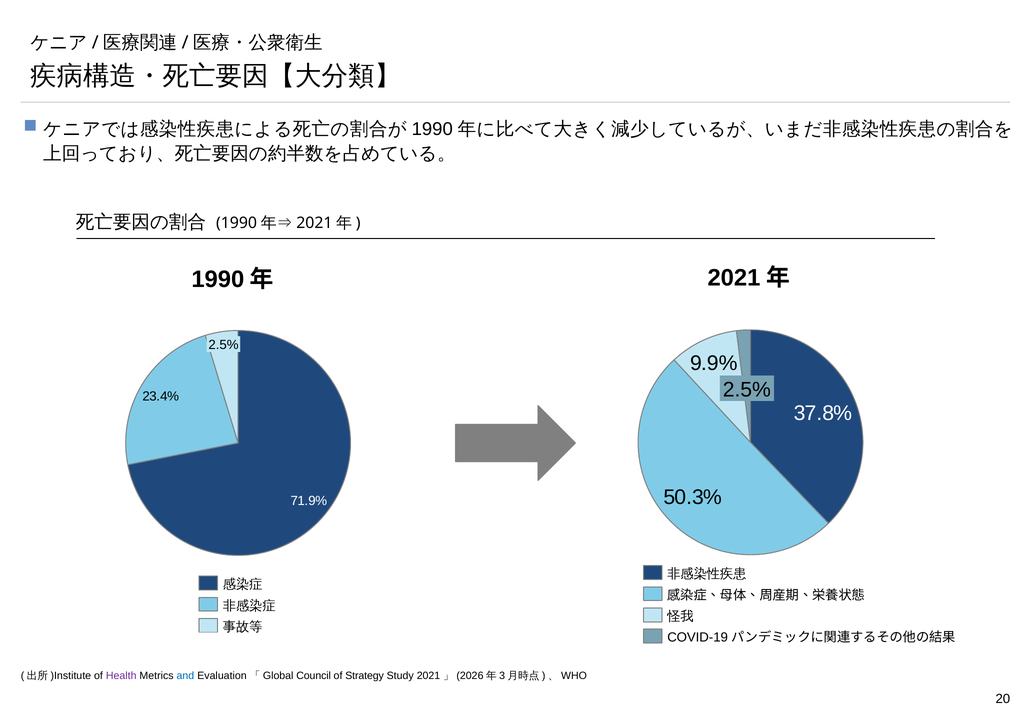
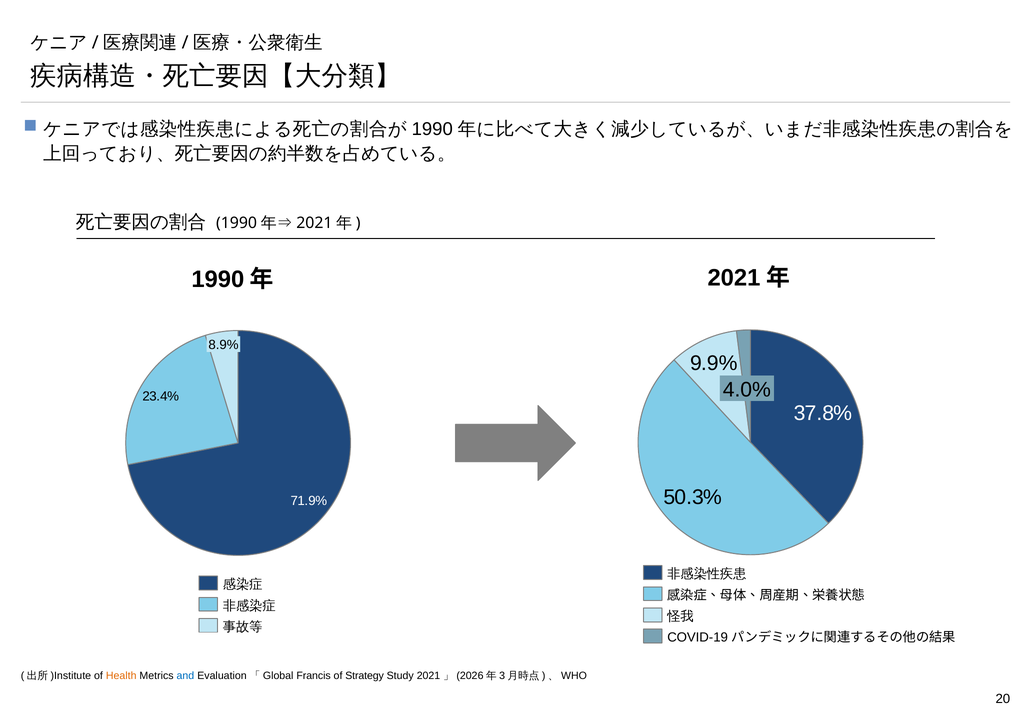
2.5%: 2.5% -> 8.9% (223, 345)
2.5%: 2.5% -> 4.0% (747, 390)
Health colour: purple -> orange (121, 676)
Council: Council -> Francis (314, 676)
